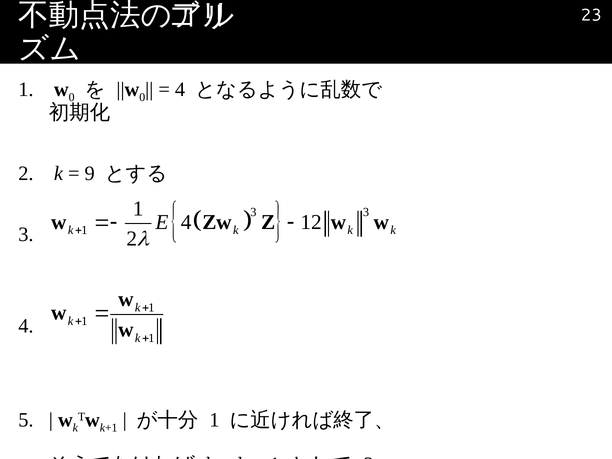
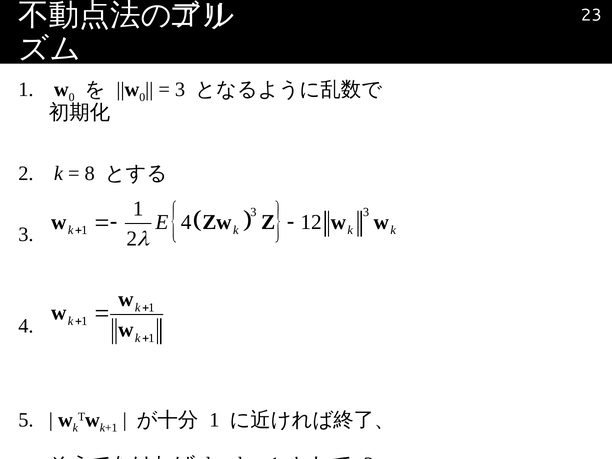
4: 4 -> 3 (180, 90)
9: 9 -> 8 (90, 173)
